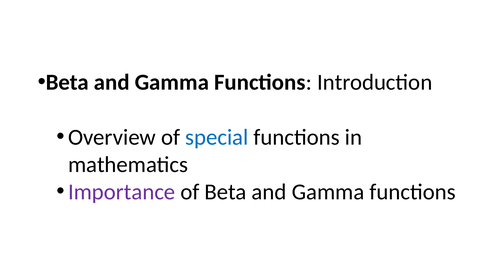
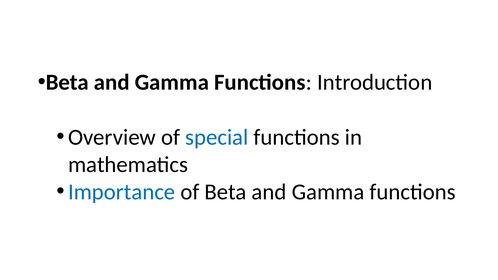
Importance colour: purple -> blue (122, 192)
